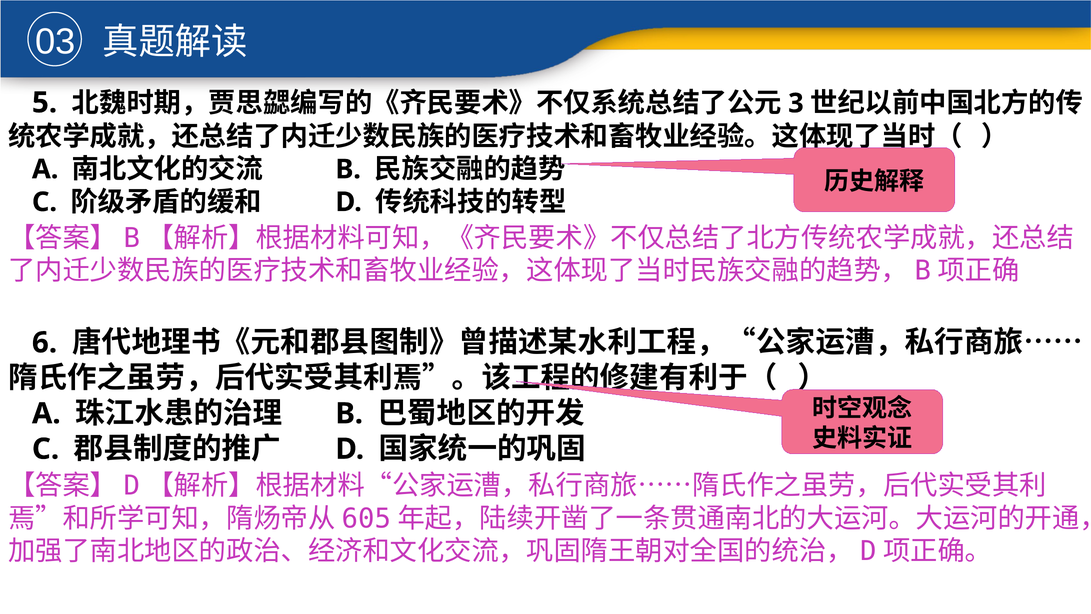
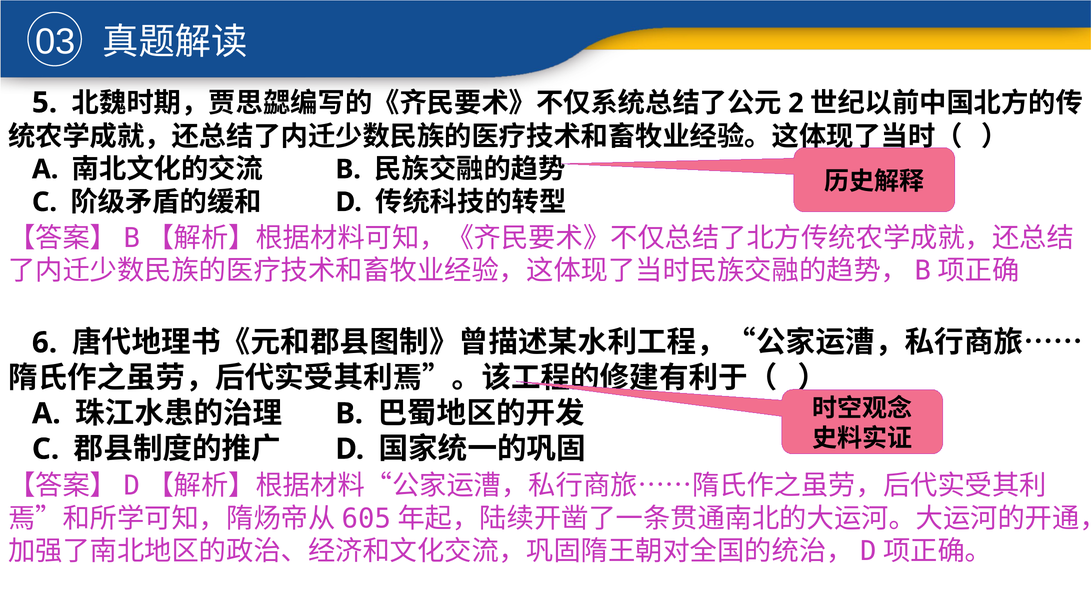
3: 3 -> 2 (796, 103)
